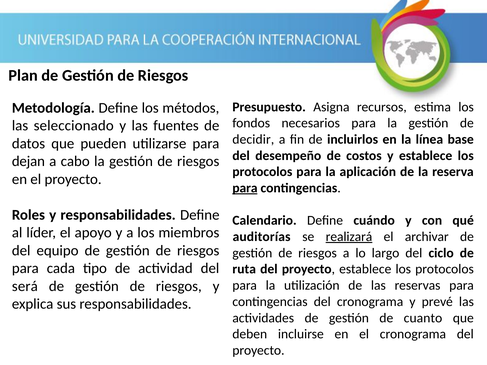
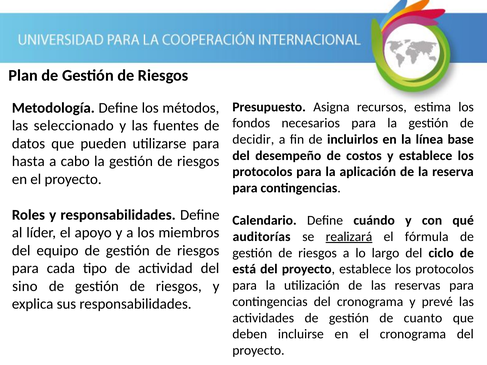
dejan: dejan -> hasta (28, 161)
para underline: present -> none (245, 188)
archivar: archivar -> fórmula (427, 237)
ruta: ruta -> está (244, 269)
será: será -> sino (25, 286)
